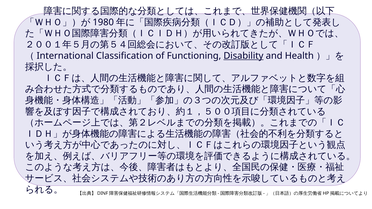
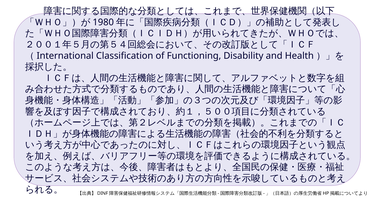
Disability underline: present -> none (243, 56)
